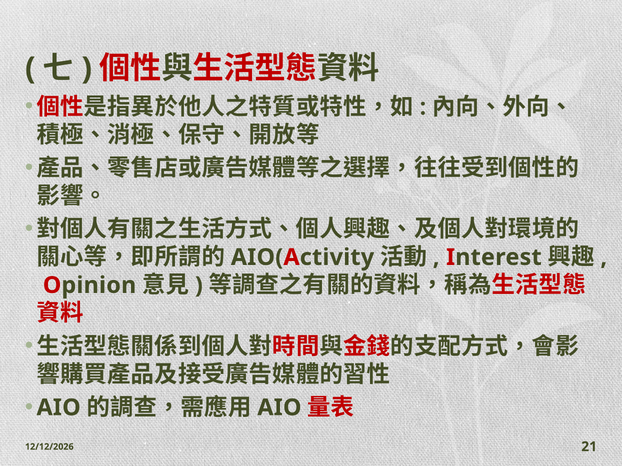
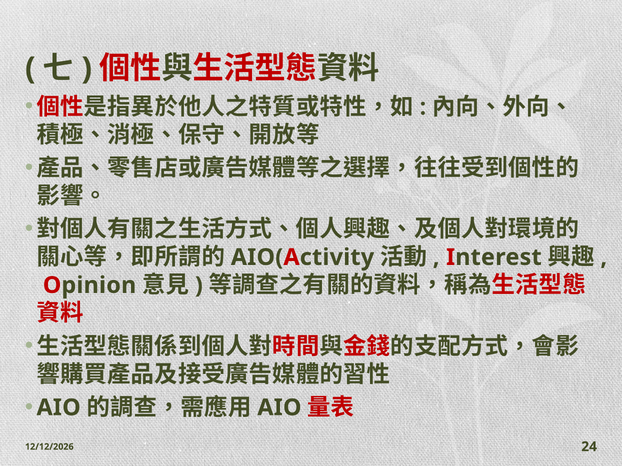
21: 21 -> 24 (589, 447)
